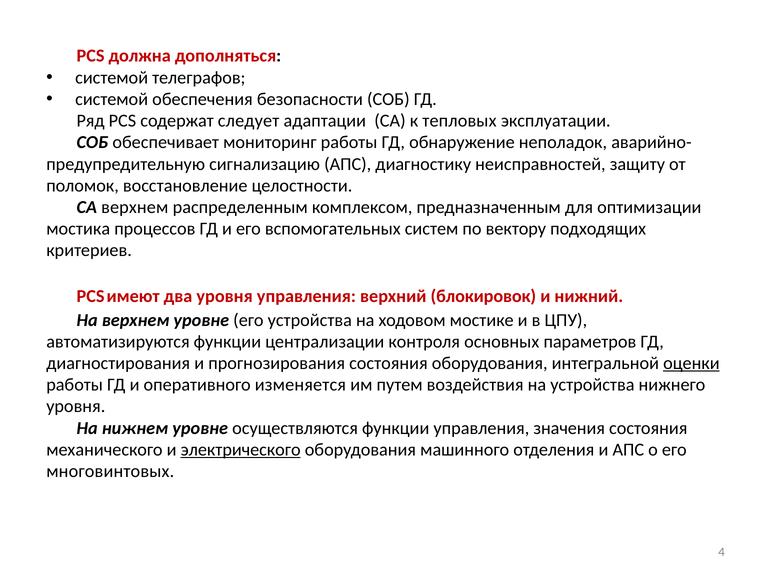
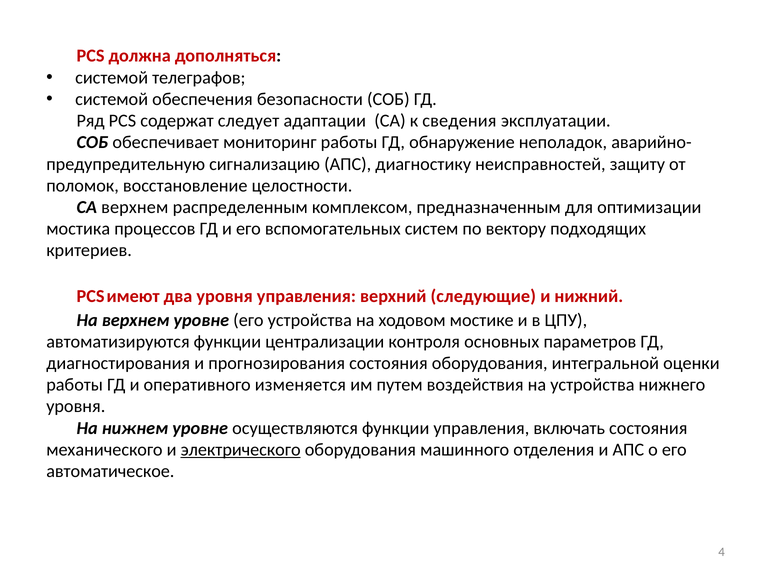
тепловых: тепловых -> сведения (459, 121)
блокировок: блокировок -> следующие (483, 296)
оценки underline: present -> none (691, 363)
значения: значения -> включать (569, 428)
многовинтовых: многовинтовых -> автоматическое (110, 471)
